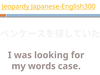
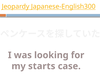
words: words -> starts (42, 66)
